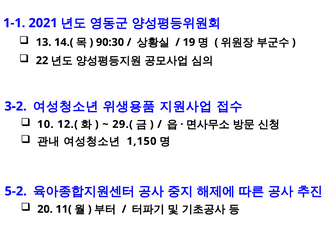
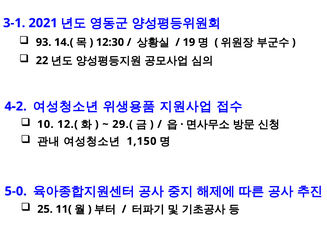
1-1: 1-1 -> 3-1 (14, 23)
13: 13 -> 93 (44, 42)
90:30: 90:30 -> 12:30 (110, 42)
3-2: 3-2 -> 4-2 (16, 106)
5-2: 5-2 -> 5-0 (16, 191)
20: 20 -> 25 (45, 209)
